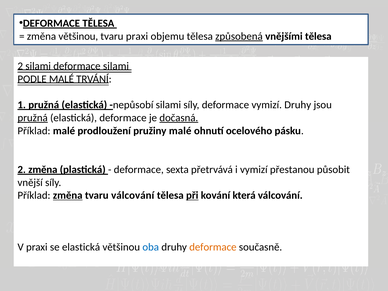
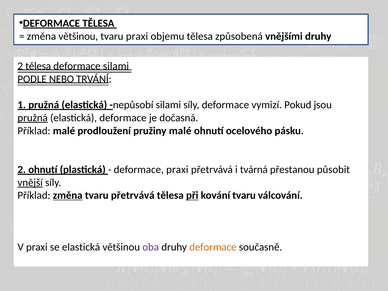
způsobená underline: present -> none (239, 36)
vnějšími tělesa: tělesa -> druhy (318, 36)
2 silami: silami -> tělesa (38, 66)
PODLE MALÉ: MALÉ -> NEBO (62, 79)
vymizí Druhy: Druhy -> Pokud (298, 105)
dočasná underline: present -> none (179, 118)
2 změna: změna -> ohnutí (43, 170)
deformace sexta: sexta -> praxi (177, 170)
i vymizí: vymizí -> tvárná (254, 170)
vnější underline: none -> present (30, 182)
tvaru válcování: válcování -> přetrvává (133, 195)
kování která: která -> tvaru (244, 195)
oba colour: blue -> purple (151, 247)
